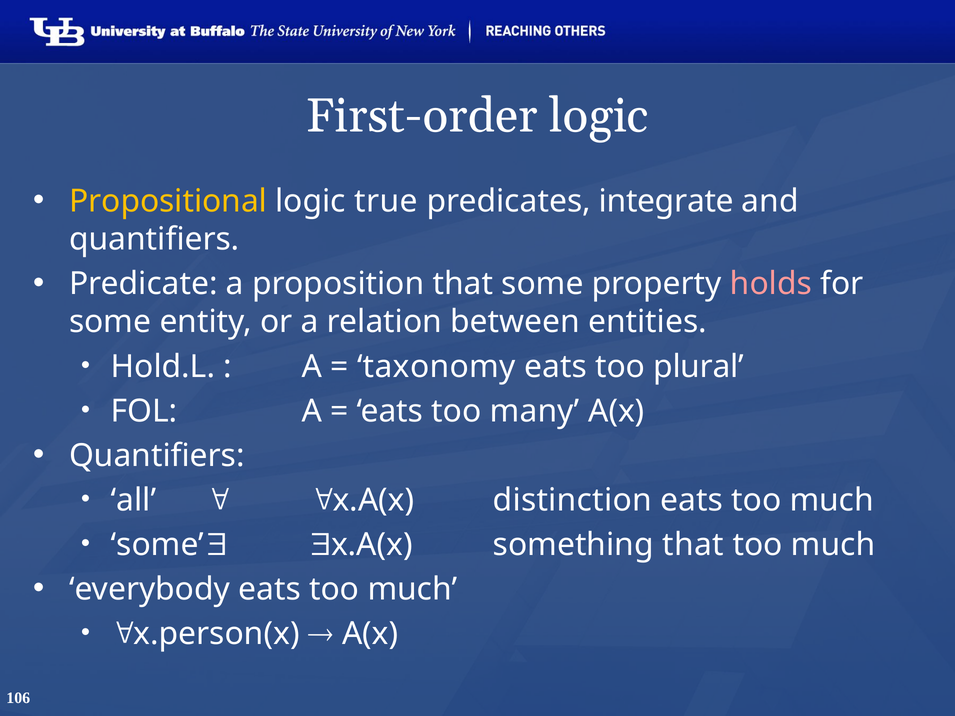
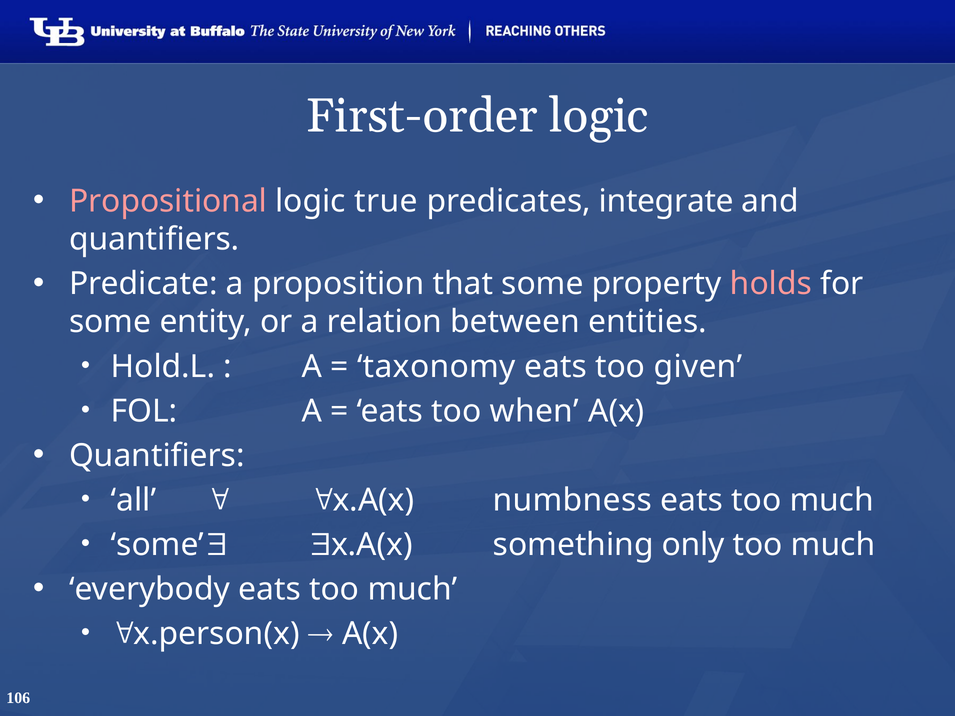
Propositional colour: yellow -> pink (168, 201)
plural: plural -> given (698, 367)
many: many -> when (534, 411)
distinction: distinction -> numbness (572, 500)
something that: that -> only (693, 545)
